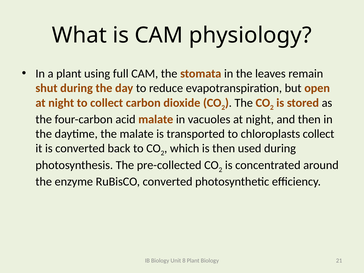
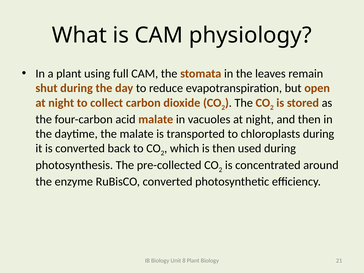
chloroplasts collect: collect -> during (319, 134)
